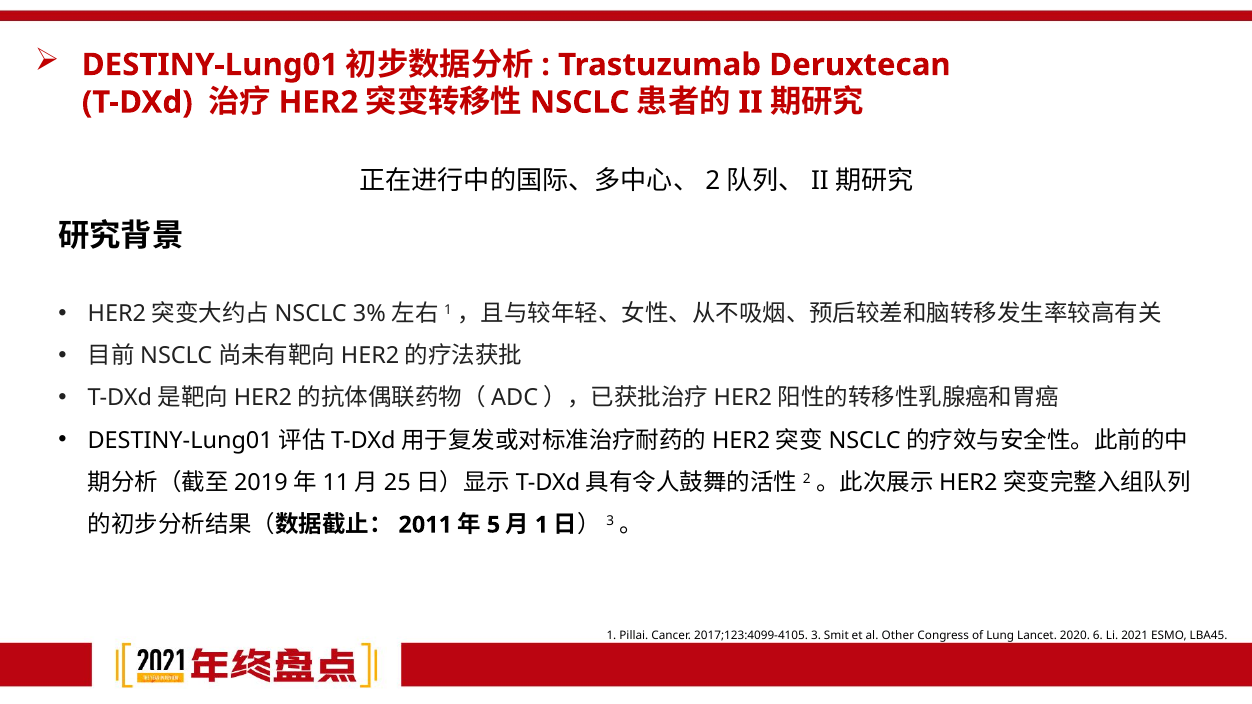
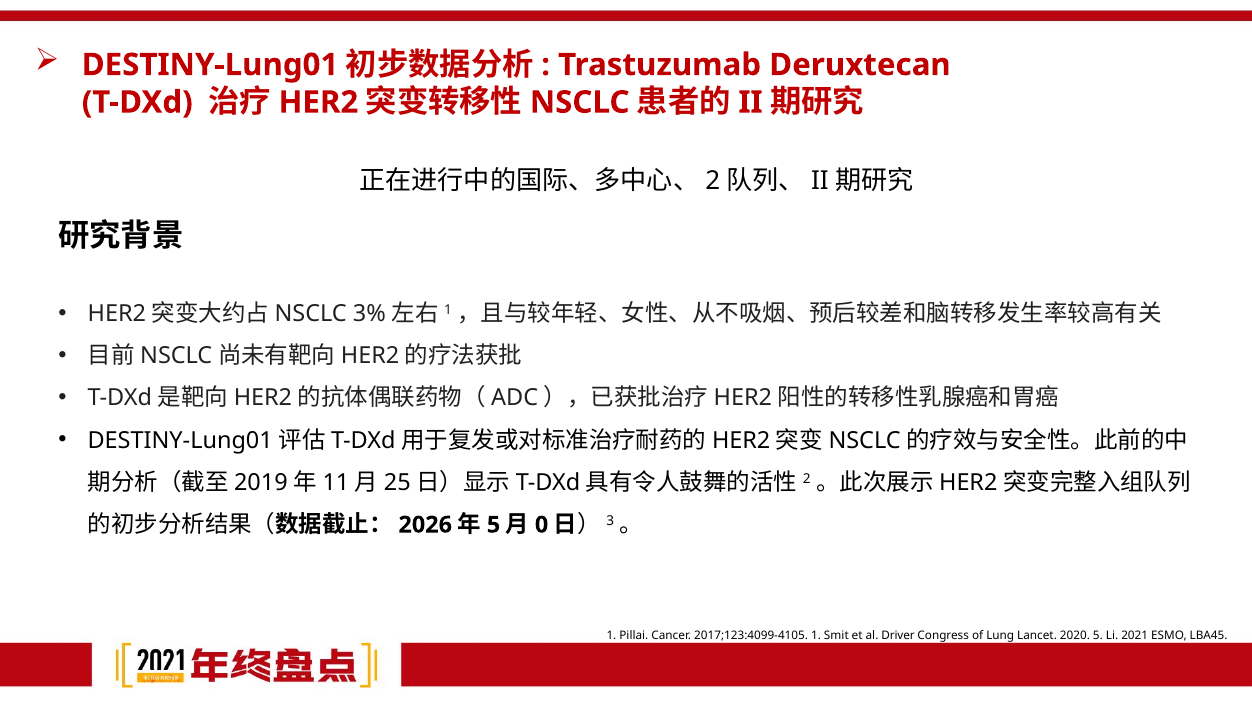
2011: 2011 -> 2026 (425, 525)
1: 1 -> 0 (542, 525)
2017;123:4099-4105 3: 3 -> 1 (816, 636)
Other: Other -> Driver (898, 636)
2020 6: 6 -> 5 (1098, 636)
